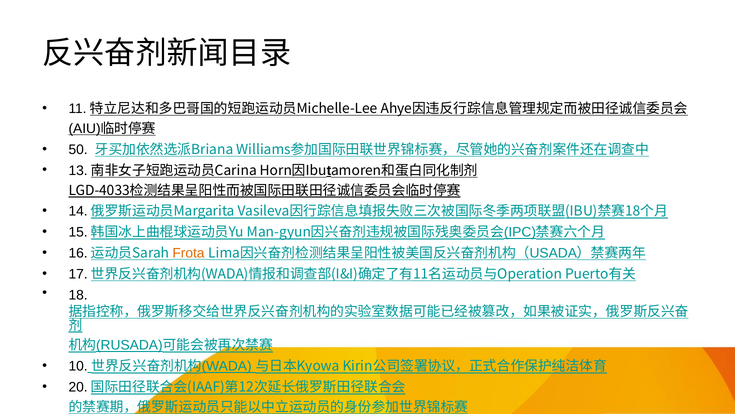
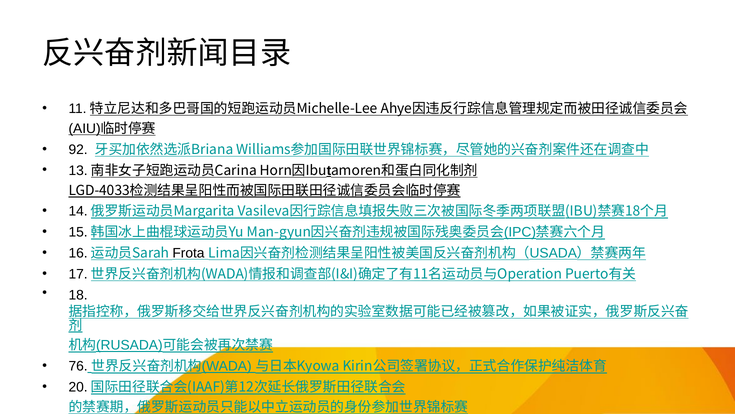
50: 50 -> 92 (78, 149)
Frota colour: orange -> black (188, 253)
10: 10 -> 76 (78, 366)
